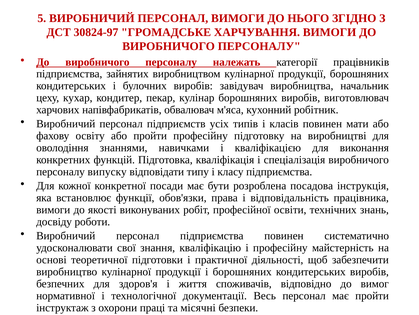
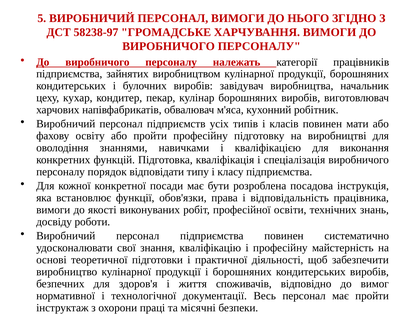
30824-97: 30824-97 -> 58238-97 (96, 32)
випуску: випуску -> порядок (107, 171)
